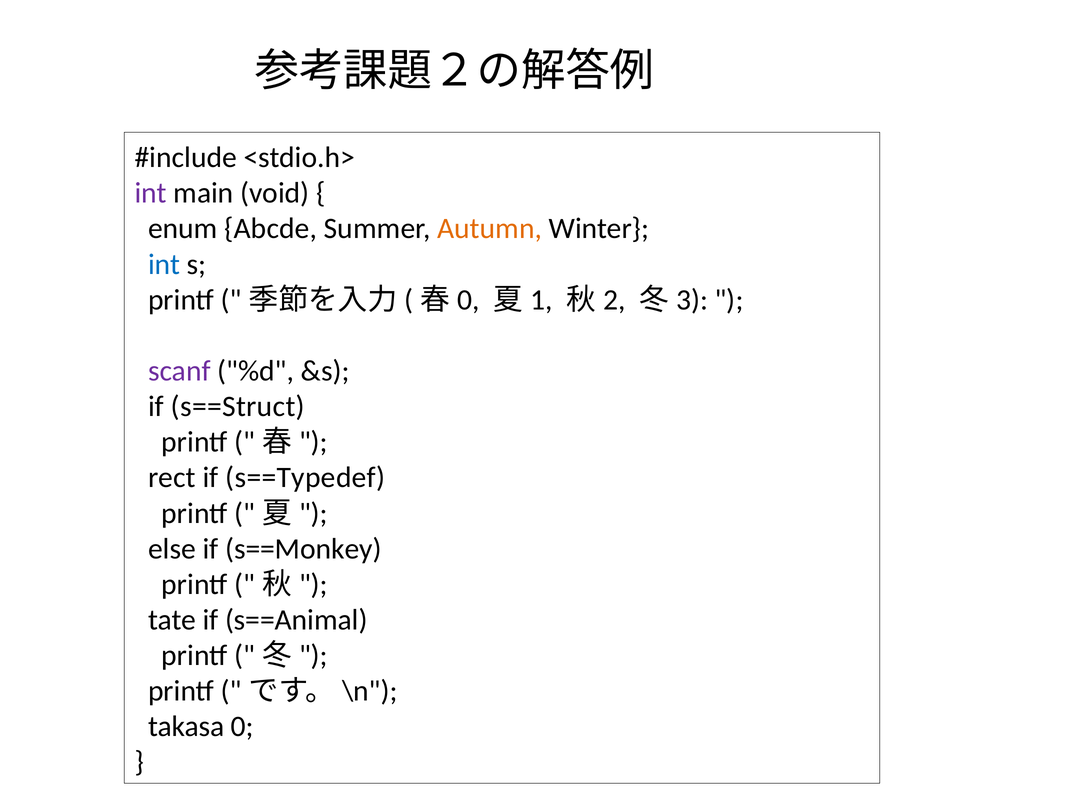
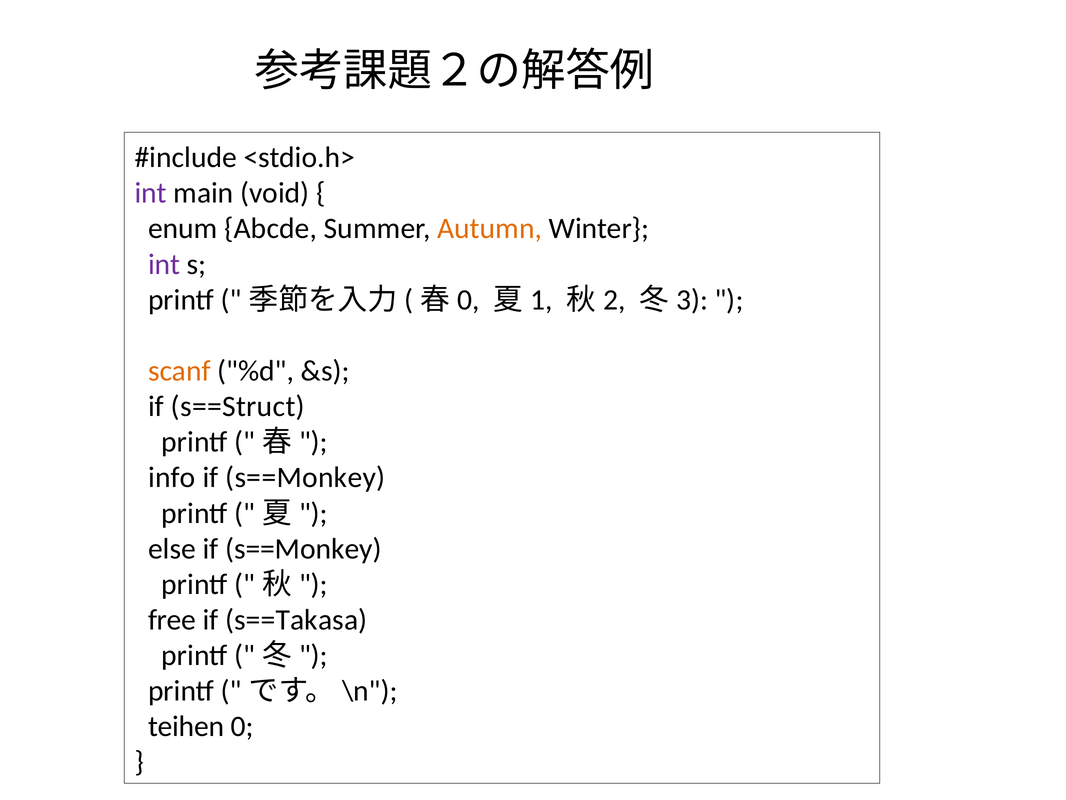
int colour: blue -> purple (164, 264)
scanf colour: purple -> orange (179, 371)
rect: rect -> info (172, 477)
s==Typedef: s==Typedef -> s==Monkey (305, 477)
tate: tate -> free (172, 620)
s==Animal: s==Animal -> s==Takasa (296, 620)
takasa: takasa -> teihen (186, 726)
